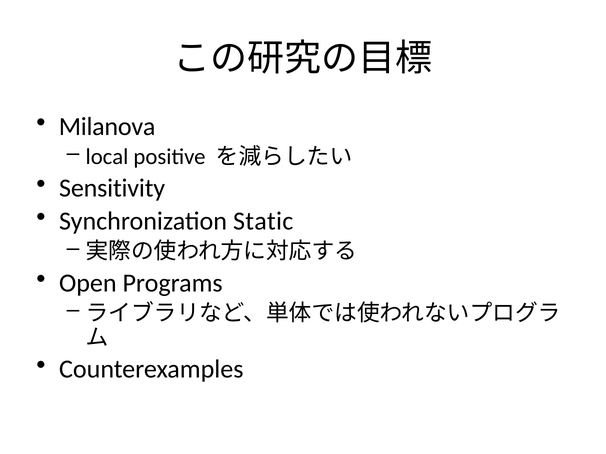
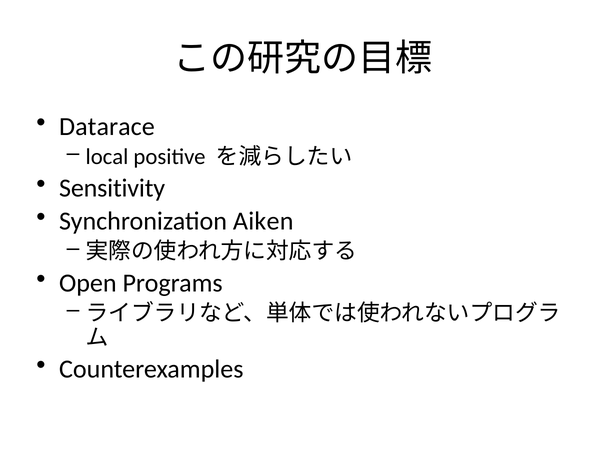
Milanova: Milanova -> Datarace (107, 127)
Static: Static -> Aiken (263, 221)
